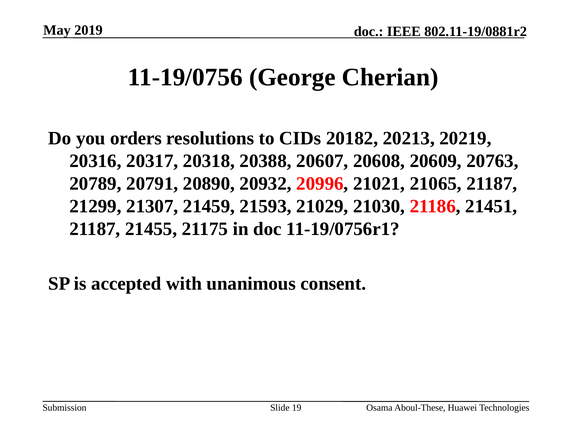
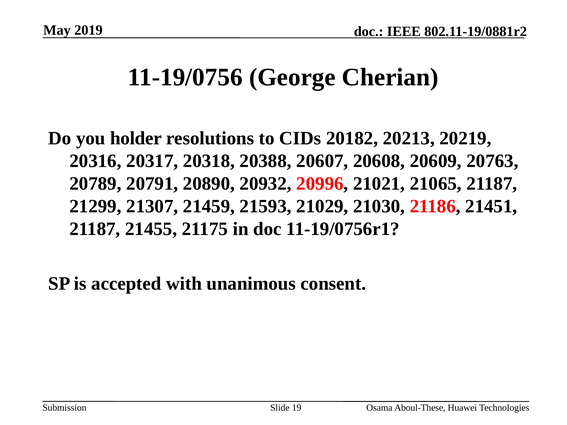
orders: orders -> holder (136, 138)
